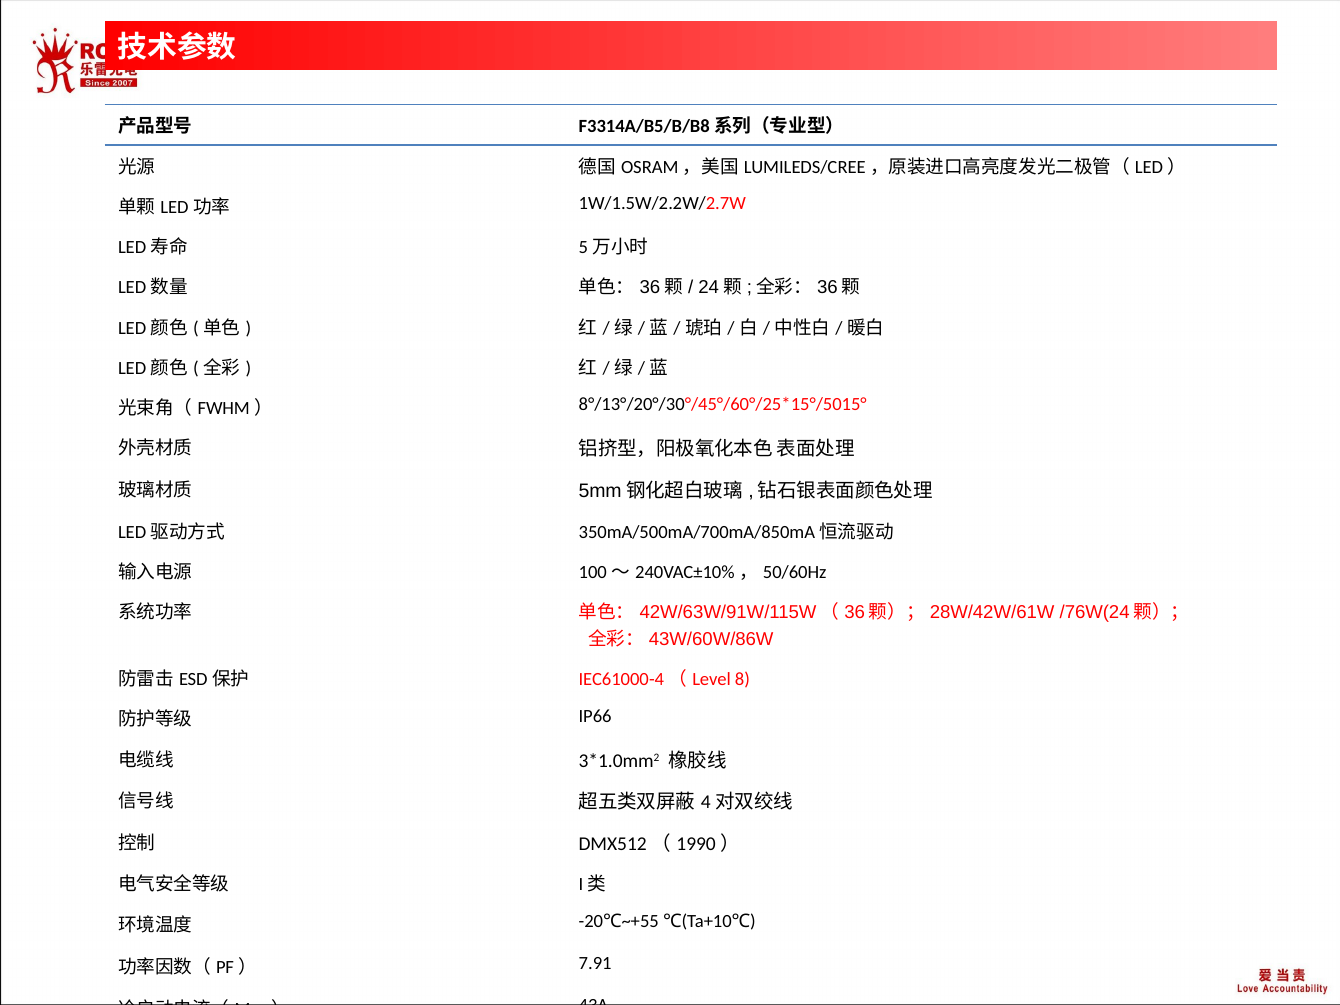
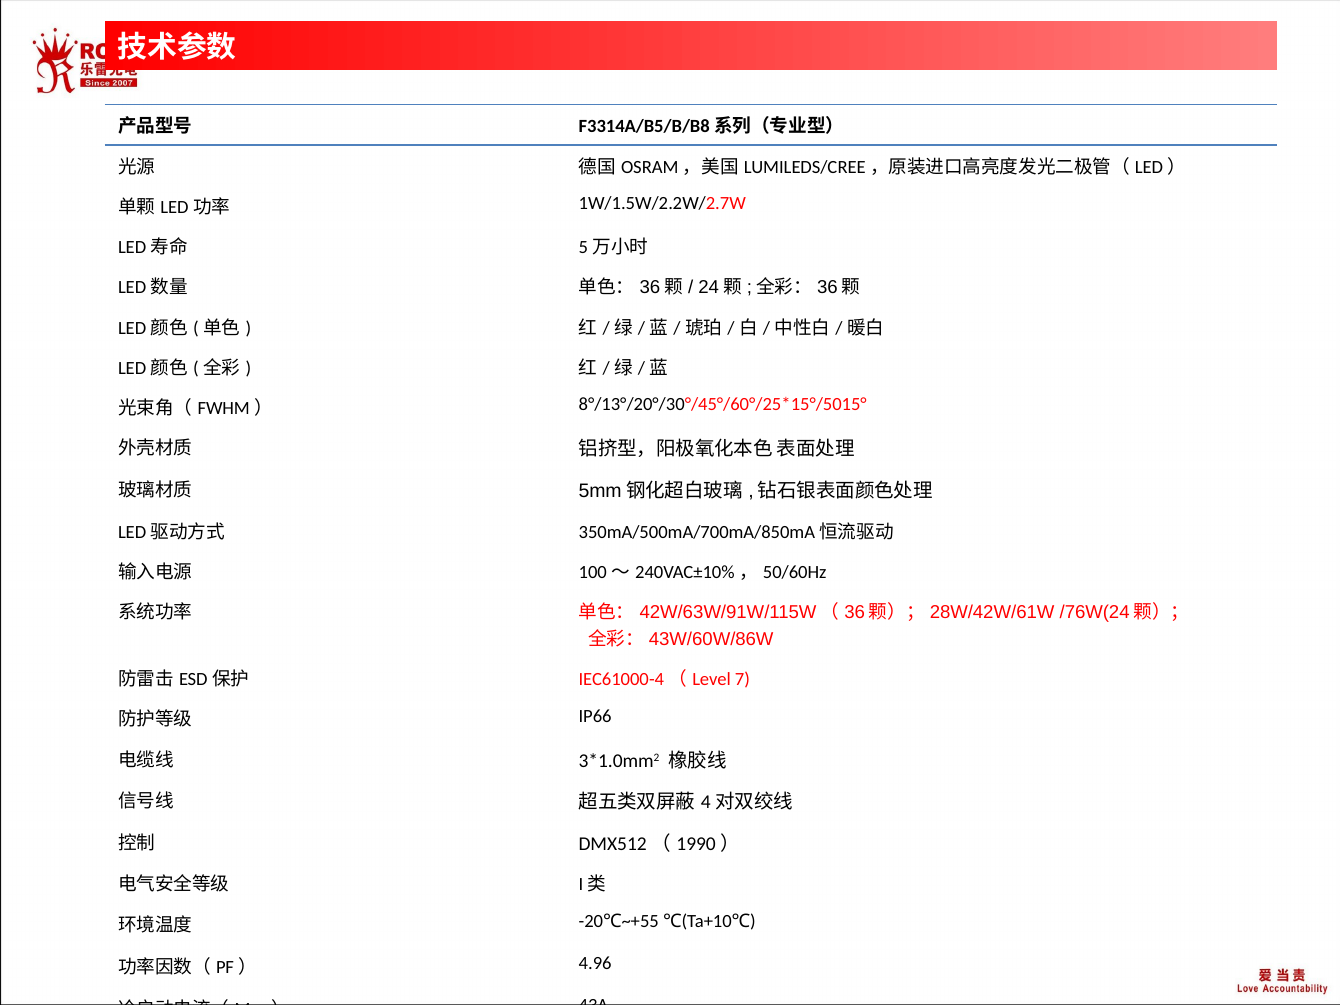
8: 8 -> 7 (743, 679)
7.91: 7.91 -> 4.96 (595, 963)
